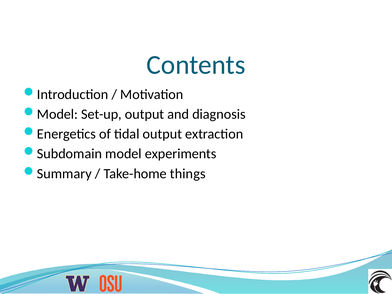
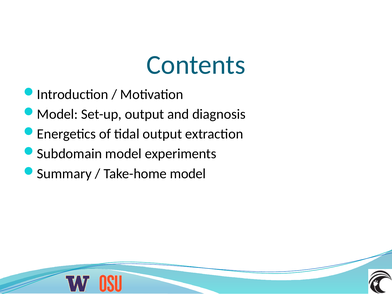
Take-home things: things -> model (188, 174)
